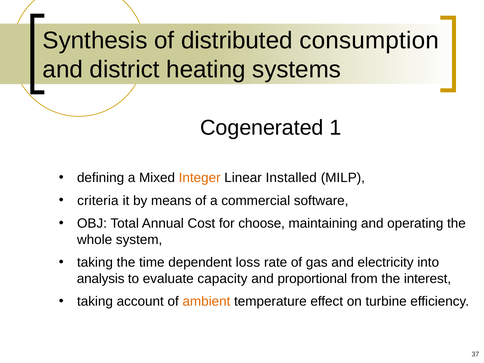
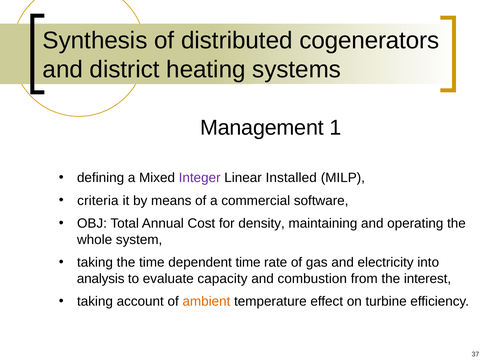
consumption: consumption -> cogenerators (369, 41)
Cogenerated: Cogenerated -> Management (262, 128)
Integer colour: orange -> purple (200, 178)
choose: choose -> density (262, 224)
dependent loss: loss -> time (248, 263)
proportional: proportional -> combustion (312, 279)
